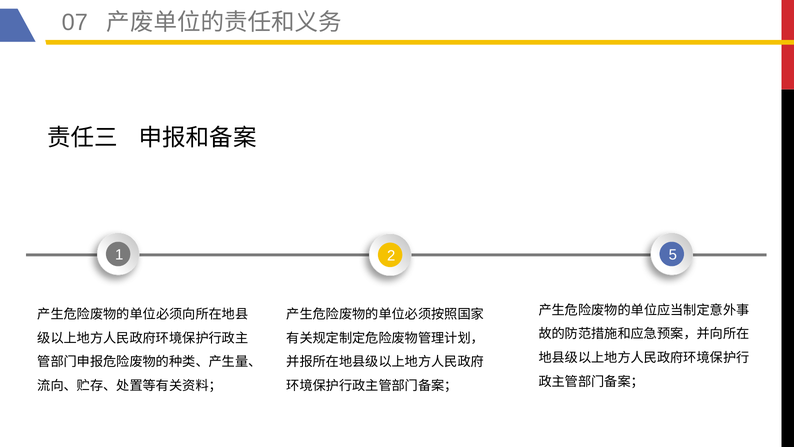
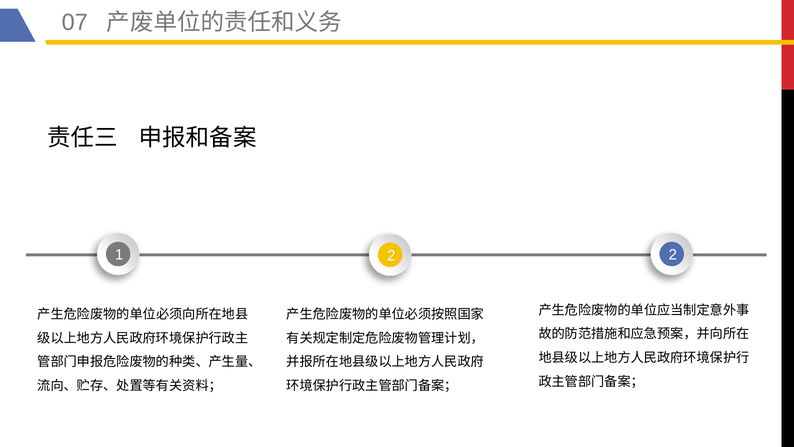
2 5: 5 -> 2 (673, 255)
